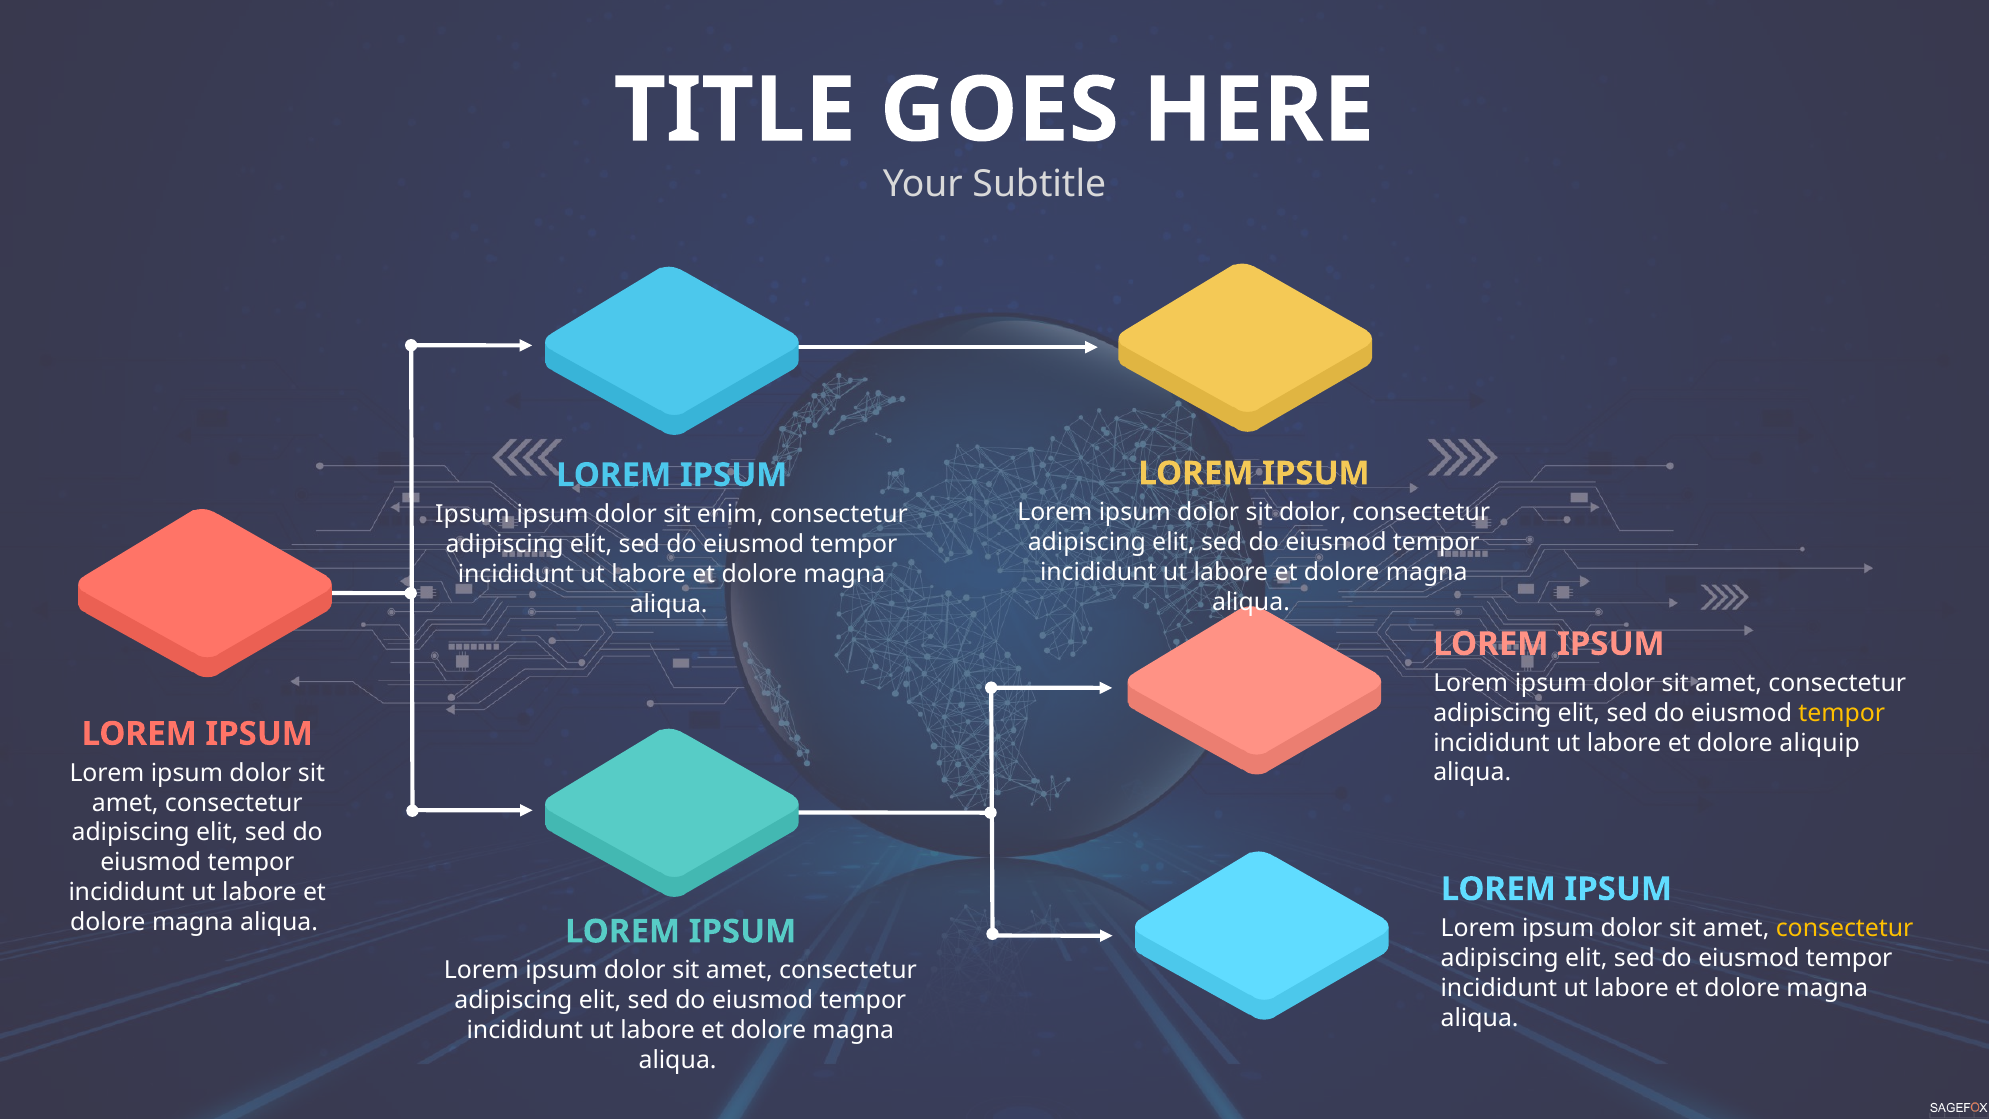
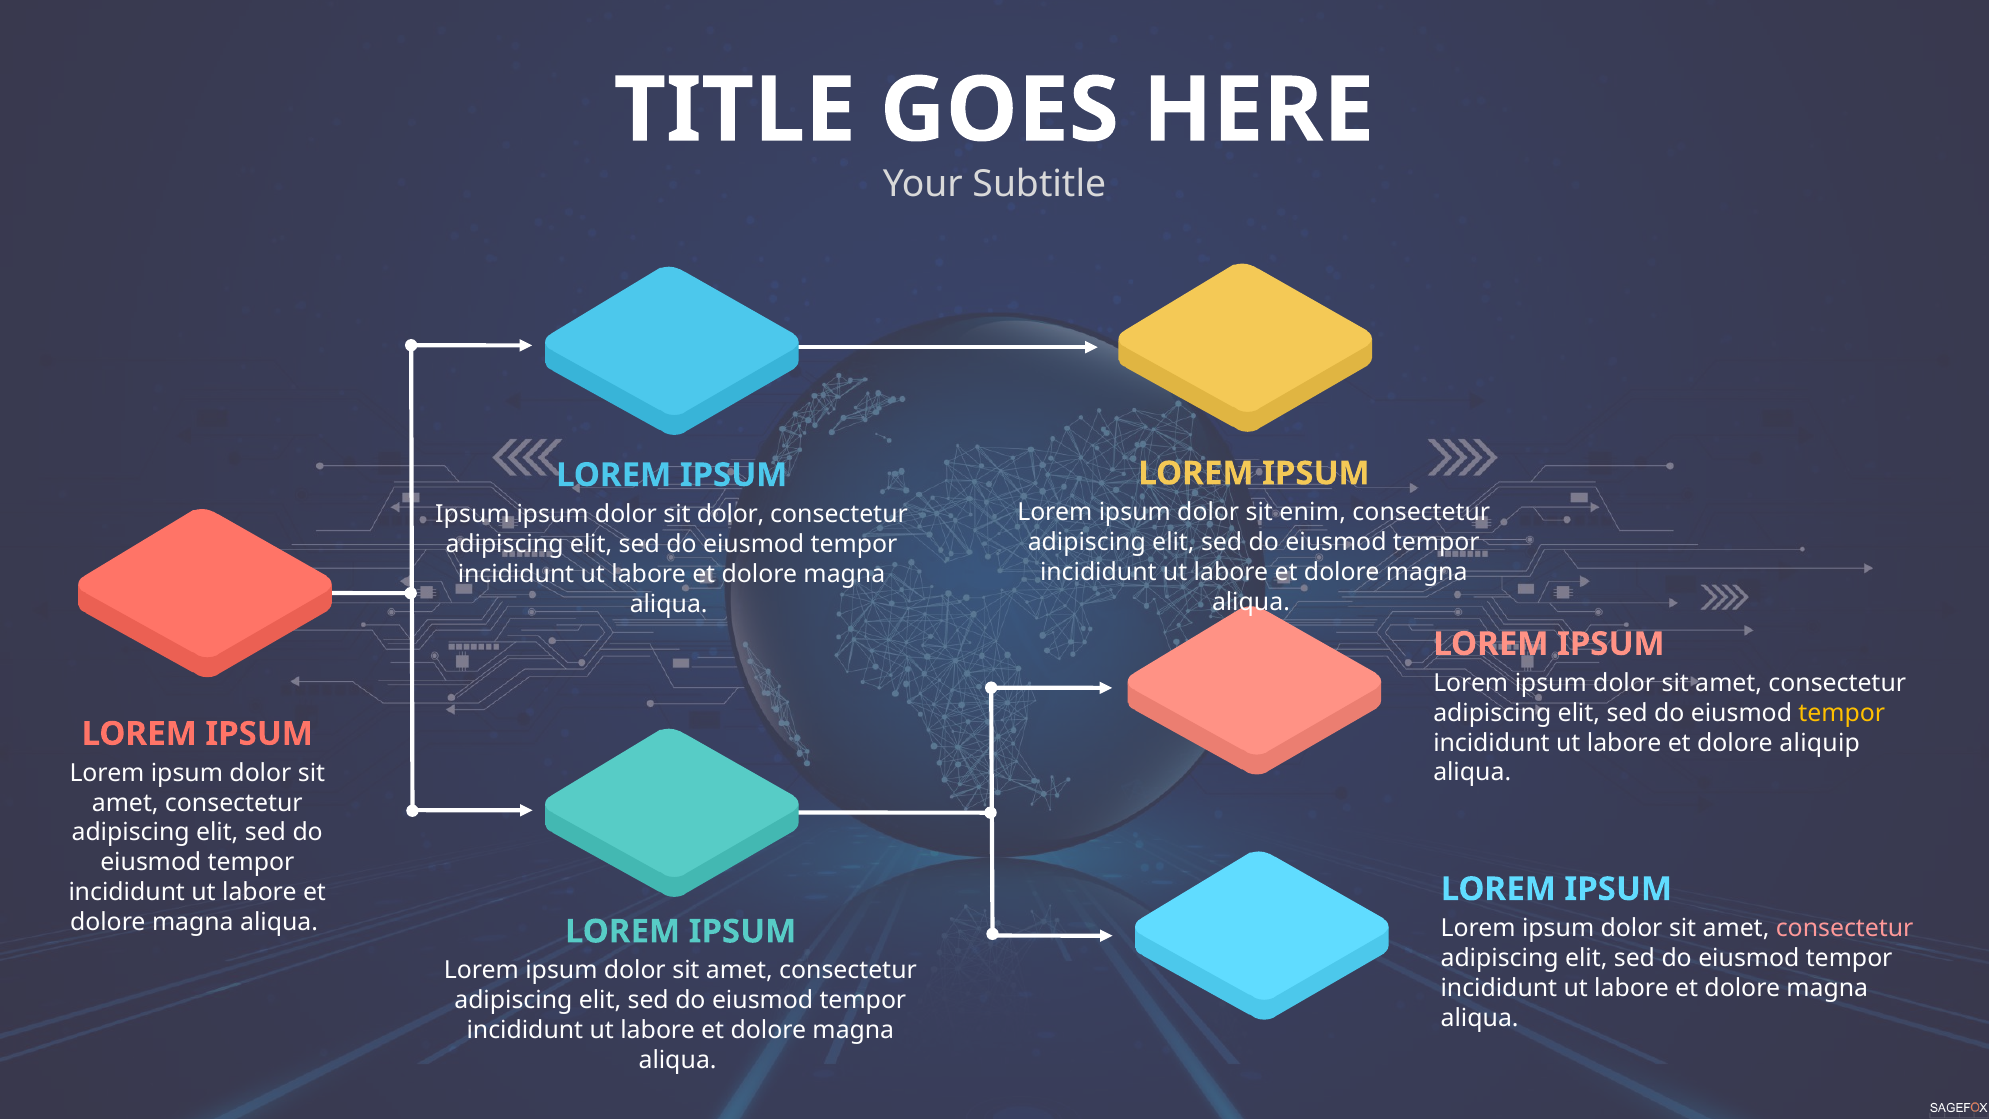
sit dolor: dolor -> enim (1313, 513)
sit enim: enim -> dolor (731, 514)
consectetur colour: yellow -> pink (1845, 928)
